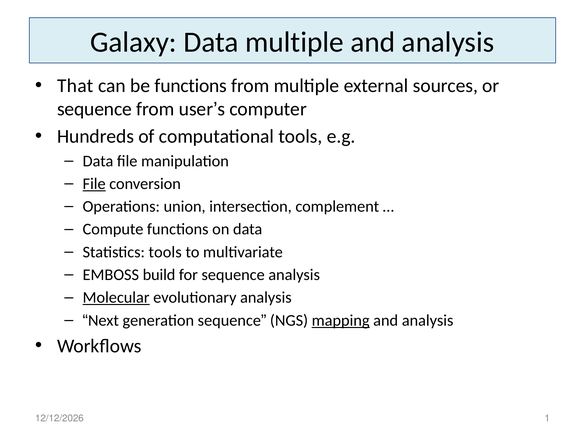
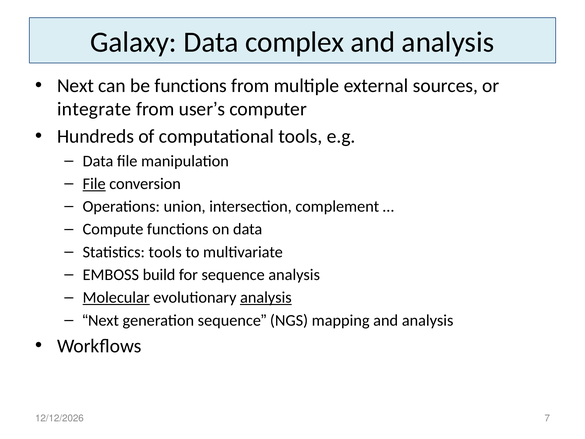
Data multiple: multiple -> complex (295, 42)
That: That -> Next (75, 86)
sequence: sequence -> integrate (94, 109)
analysis underline: none -> present (266, 297)
mapping underline: present -> none (341, 320)
1: 1 -> 7 (547, 418)
